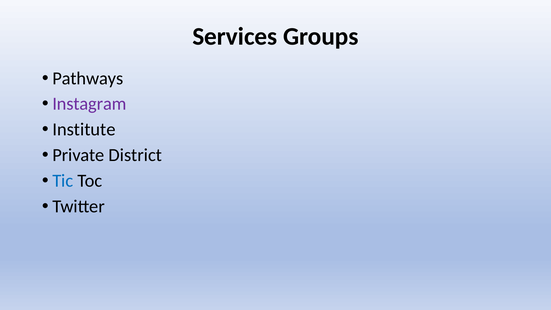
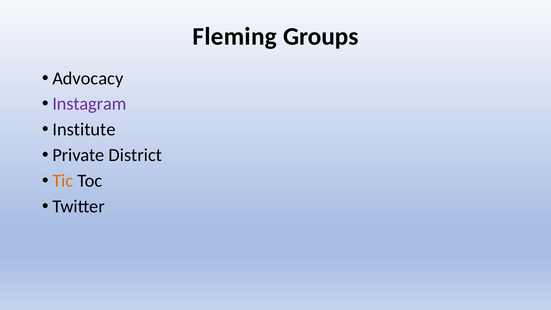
Services: Services -> Fleming (235, 36)
Pathways: Pathways -> Advocacy (88, 78)
Tic colour: blue -> orange (63, 181)
